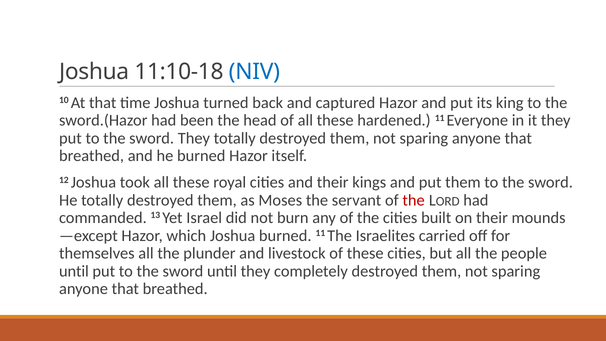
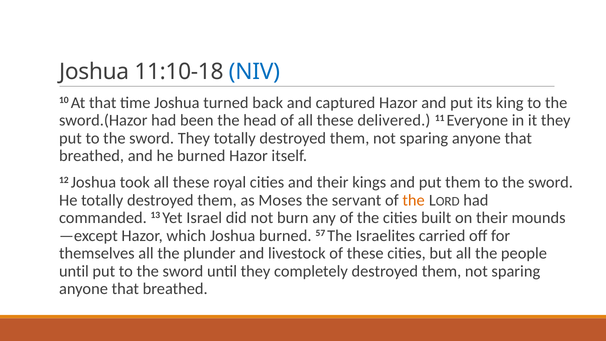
hardened: hardened -> delivered (394, 120)
the colour: red -> orange (414, 200)
burned 11: 11 -> 57 (320, 233)
